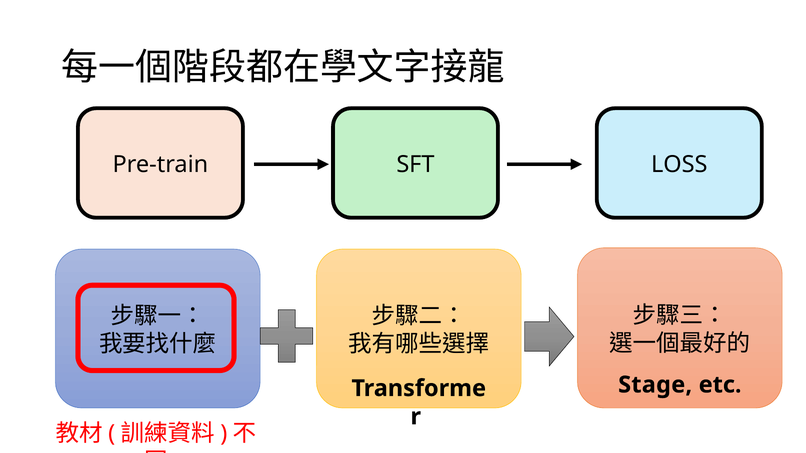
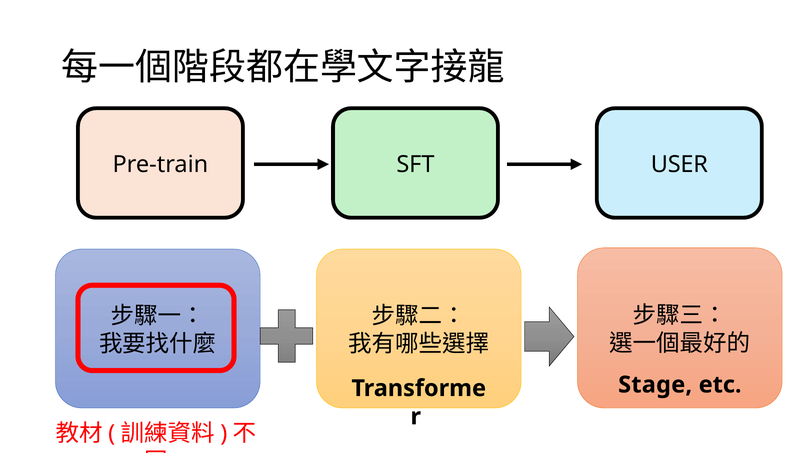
LOSS: LOSS -> USER (679, 165)
